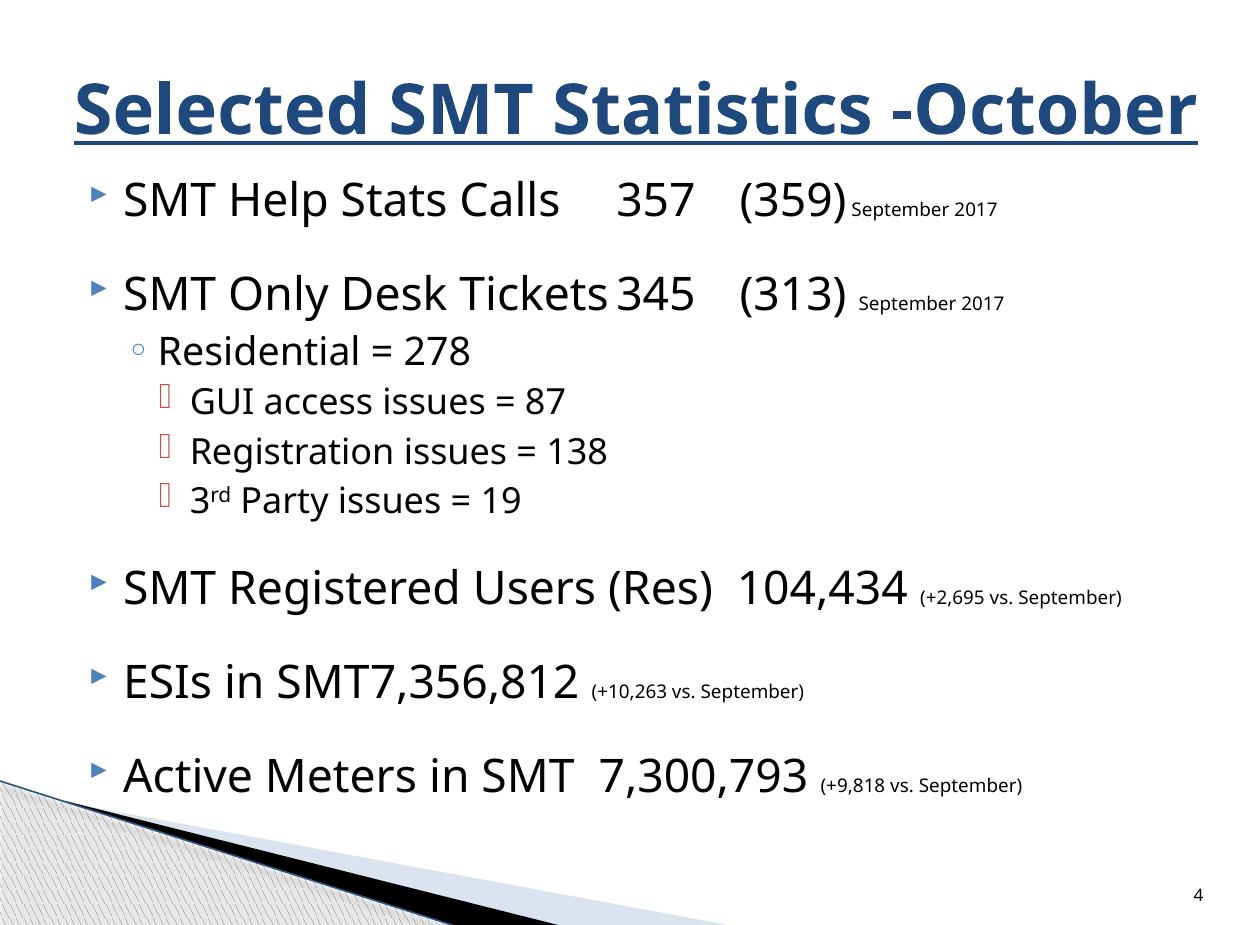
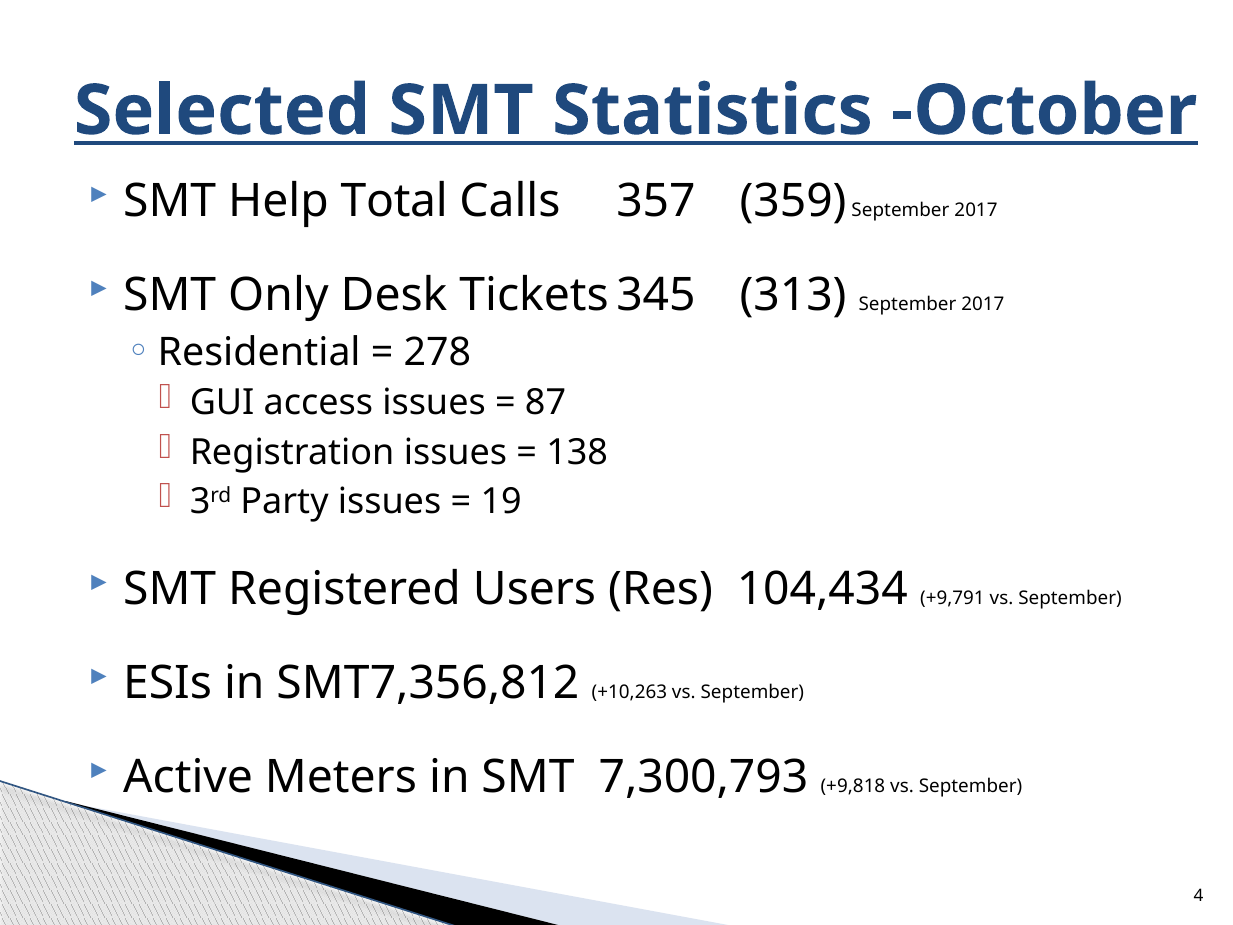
Stats: Stats -> Total (394, 202)
+2,695: +2,695 -> +9,791 (952, 599)
